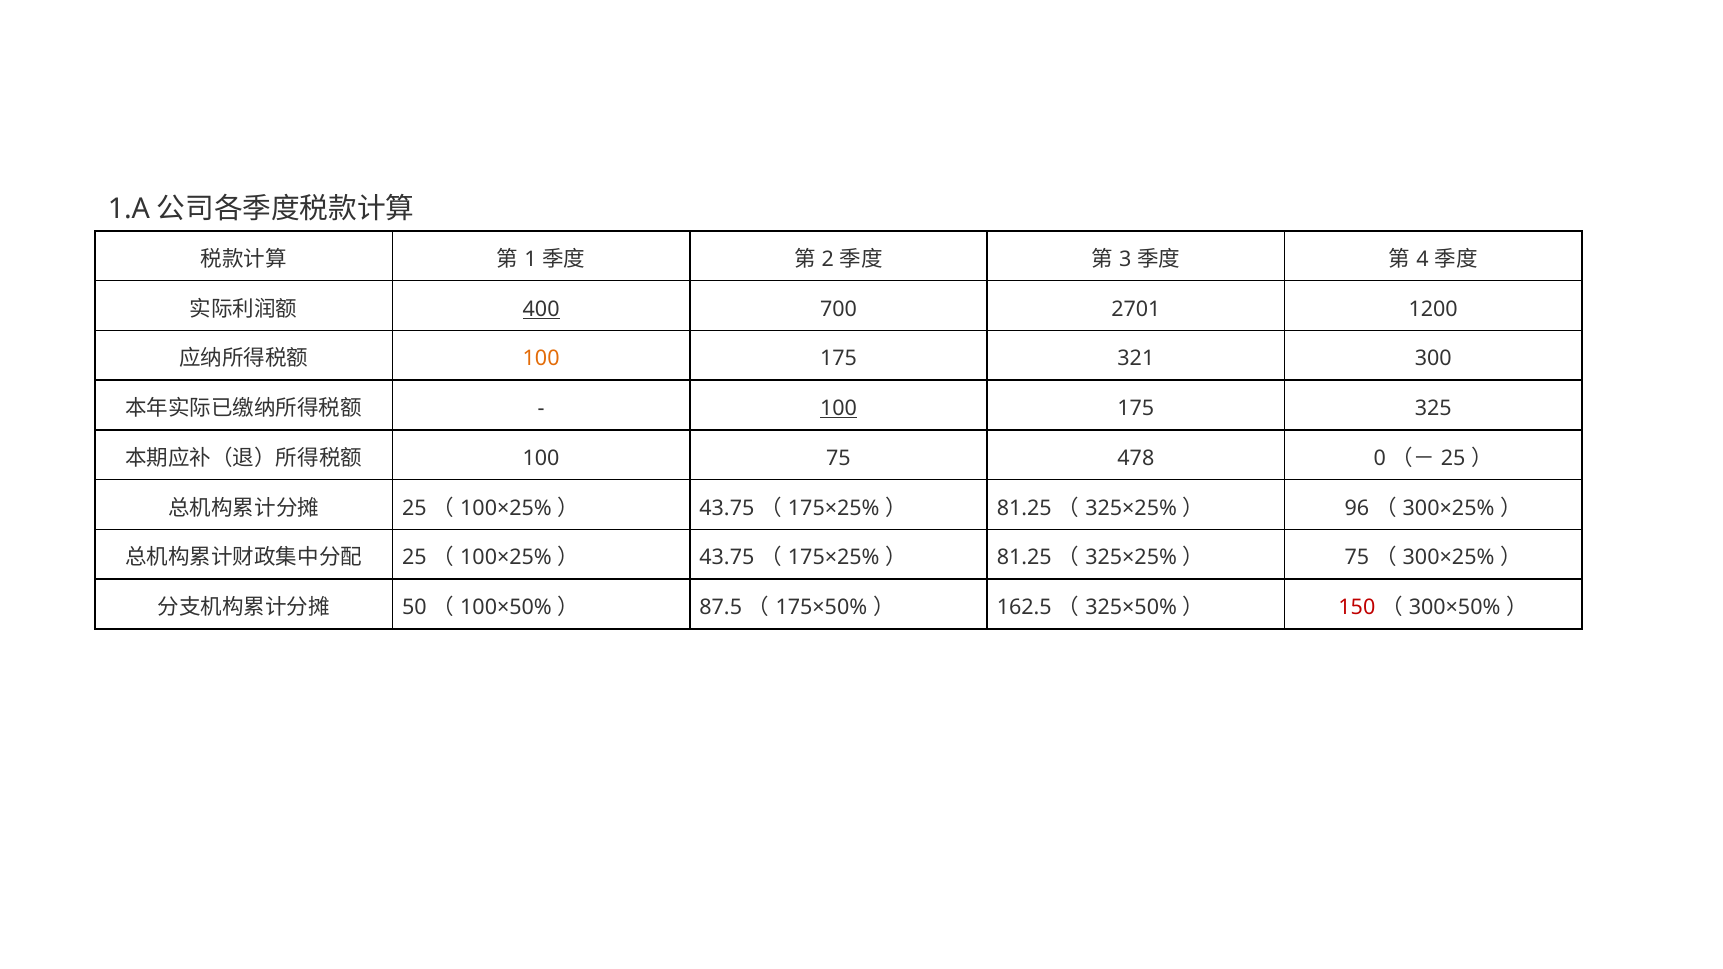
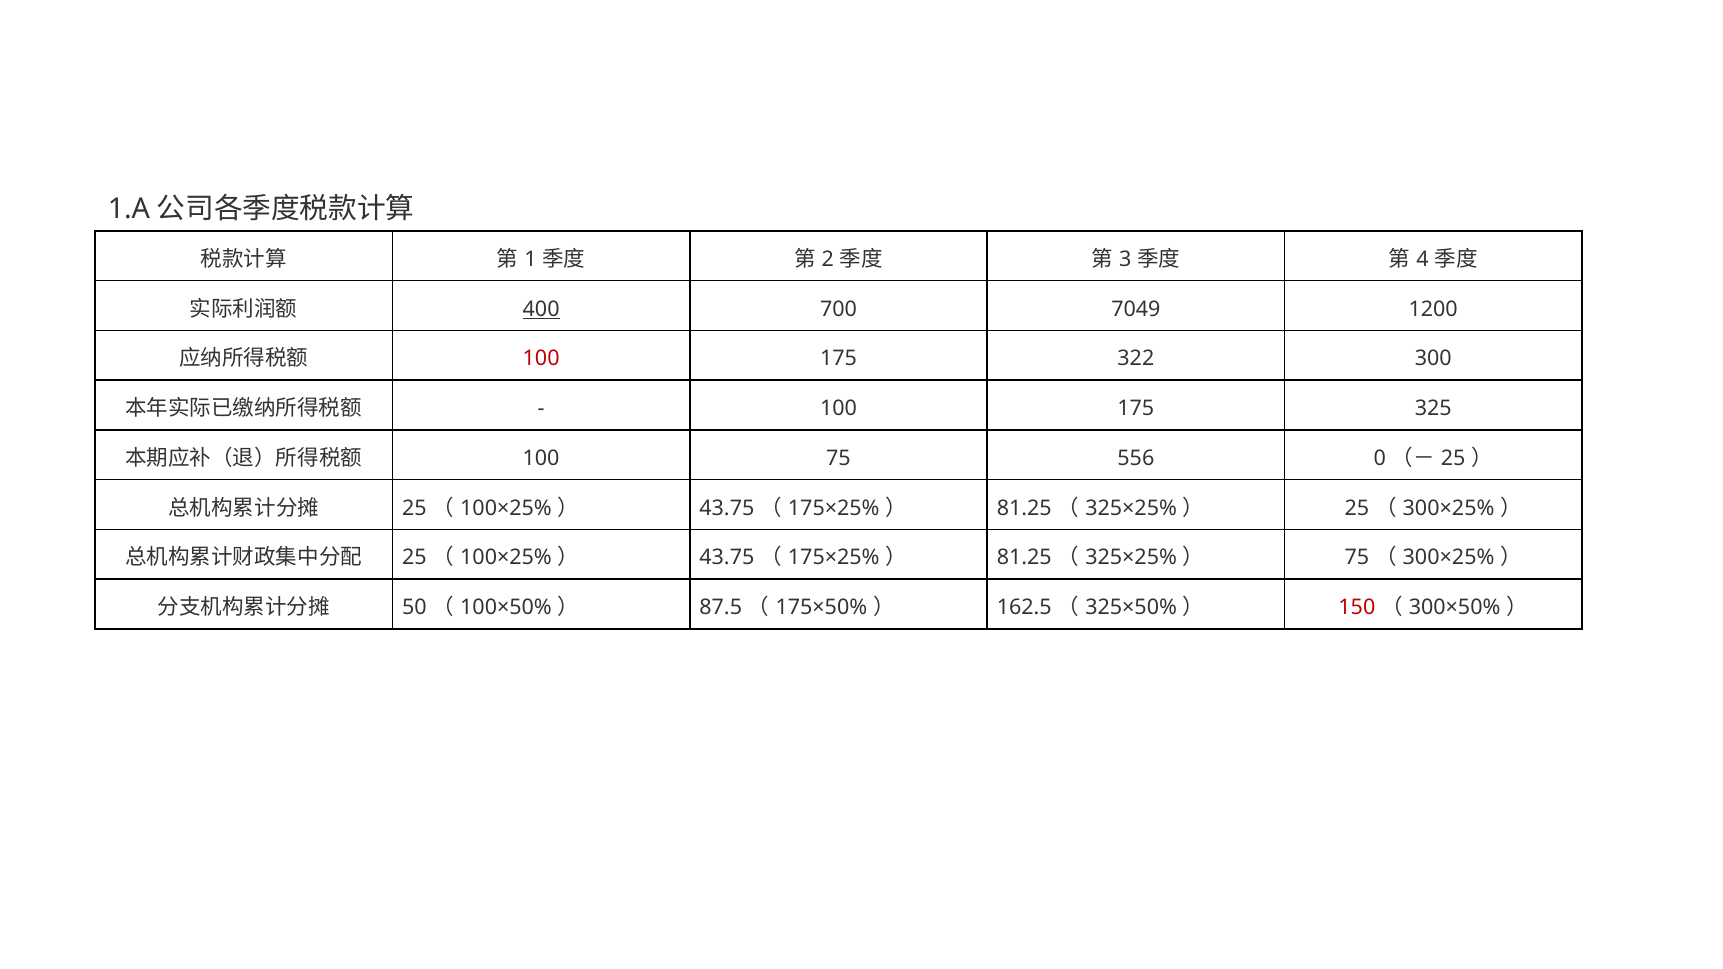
2701: 2701 -> 7049 (1136, 309)
100 colour: orange -> red (541, 359)
321: 321 -> 322 (1136, 359)
100 underline: present -> none (839, 409)
478: 478 -> 556 (1136, 458)
96: 96 -> 25 (1357, 508)
